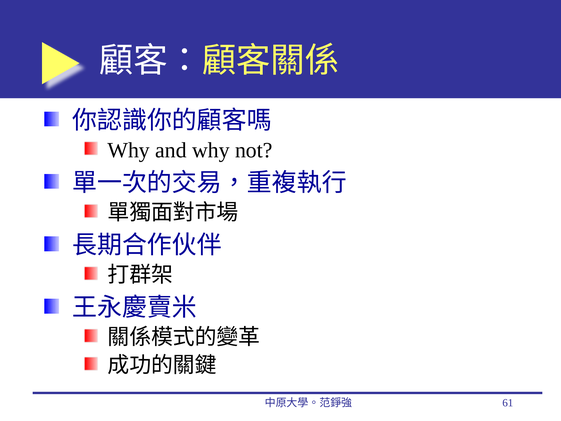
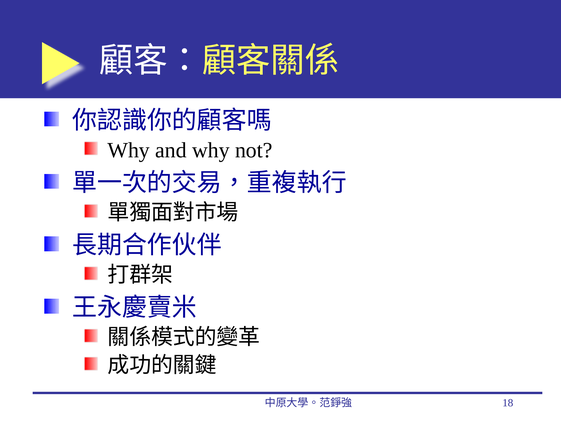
61: 61 -> 18 (508, 403)
